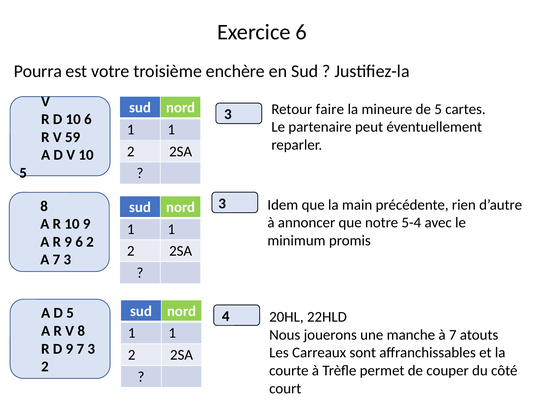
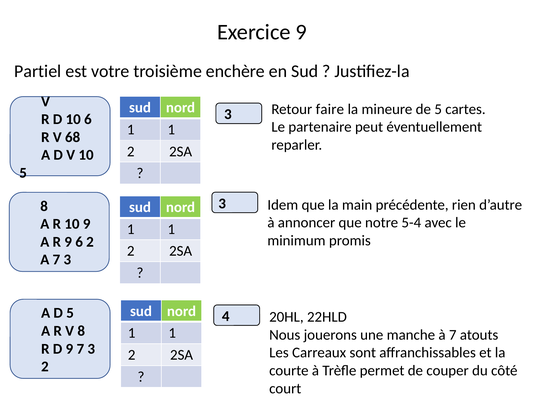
Exercice 6: 6 -> 9 (301, 32)
Pourra: Pourra -> Partiel (38, 71)
59: 59 -> 68 (73, 137)
